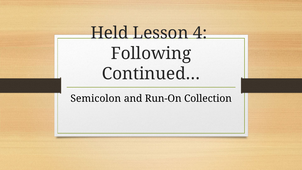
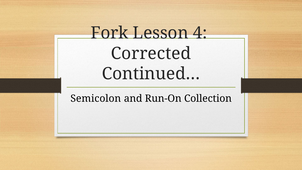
Held: Held -> Fork (109, 33)
Following: Following -> Corrected (151, 53)
